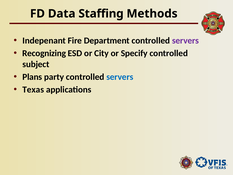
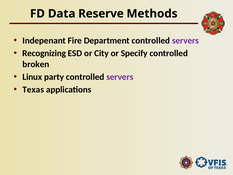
Staffing: Staffing -> Reserve (101, 14)
subject: subject -> broken (36, 64)
Plans: Plans -> Linux (32, 77)
servers colour: blue -> purple (120, 77)
